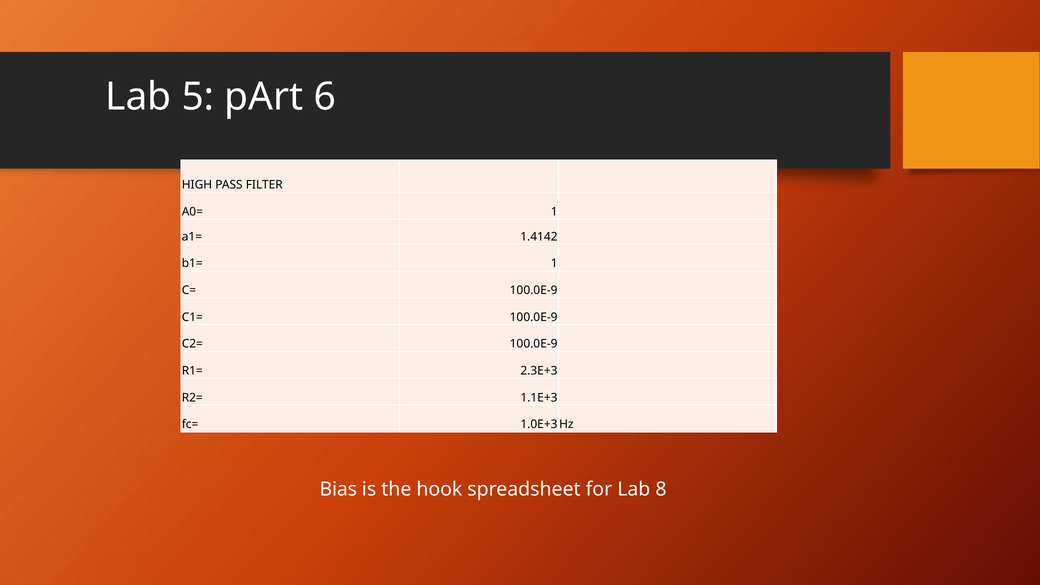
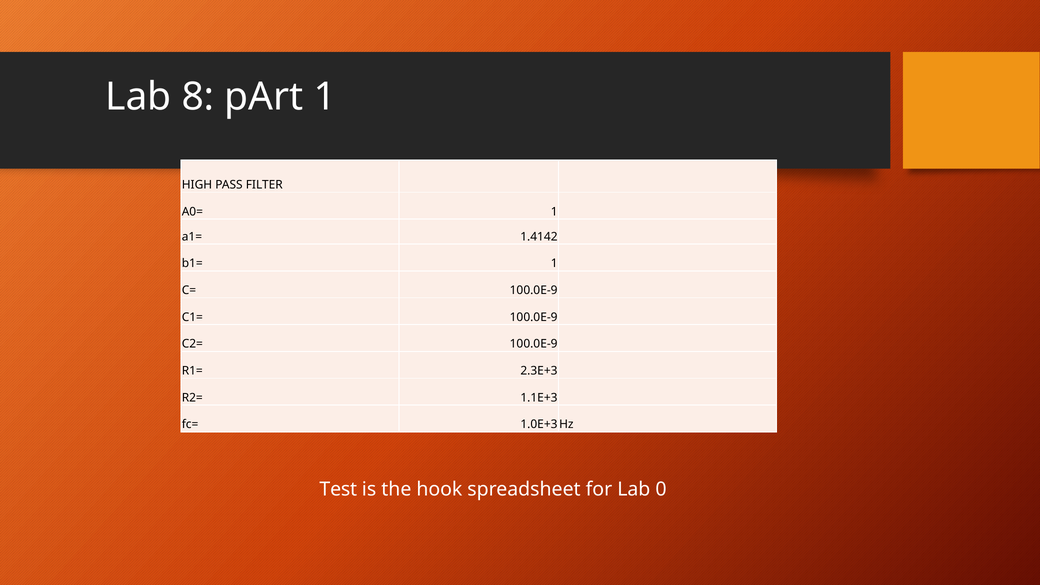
5: 5 -> 8 (198, 97)
pArt 6: 6 -> 1 (325, 97)
Bias: Bias -> Test (338, 489)
8: 8 -> 0 (661, 489)
